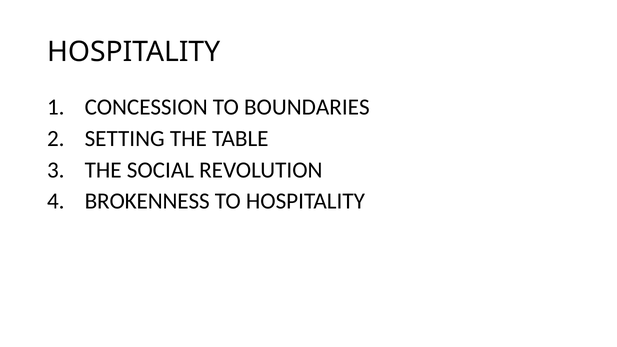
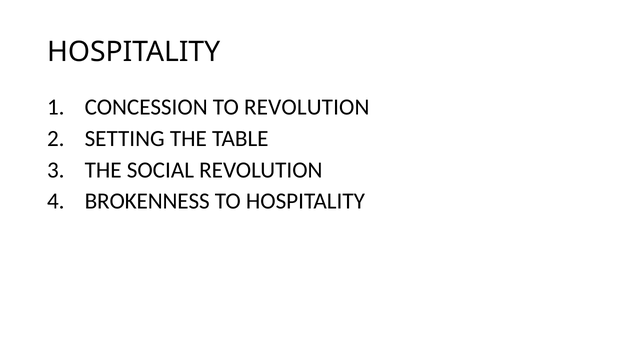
TO BOUNDARIES: BOUNDARIES -> REVOLUTION (307, 107)
